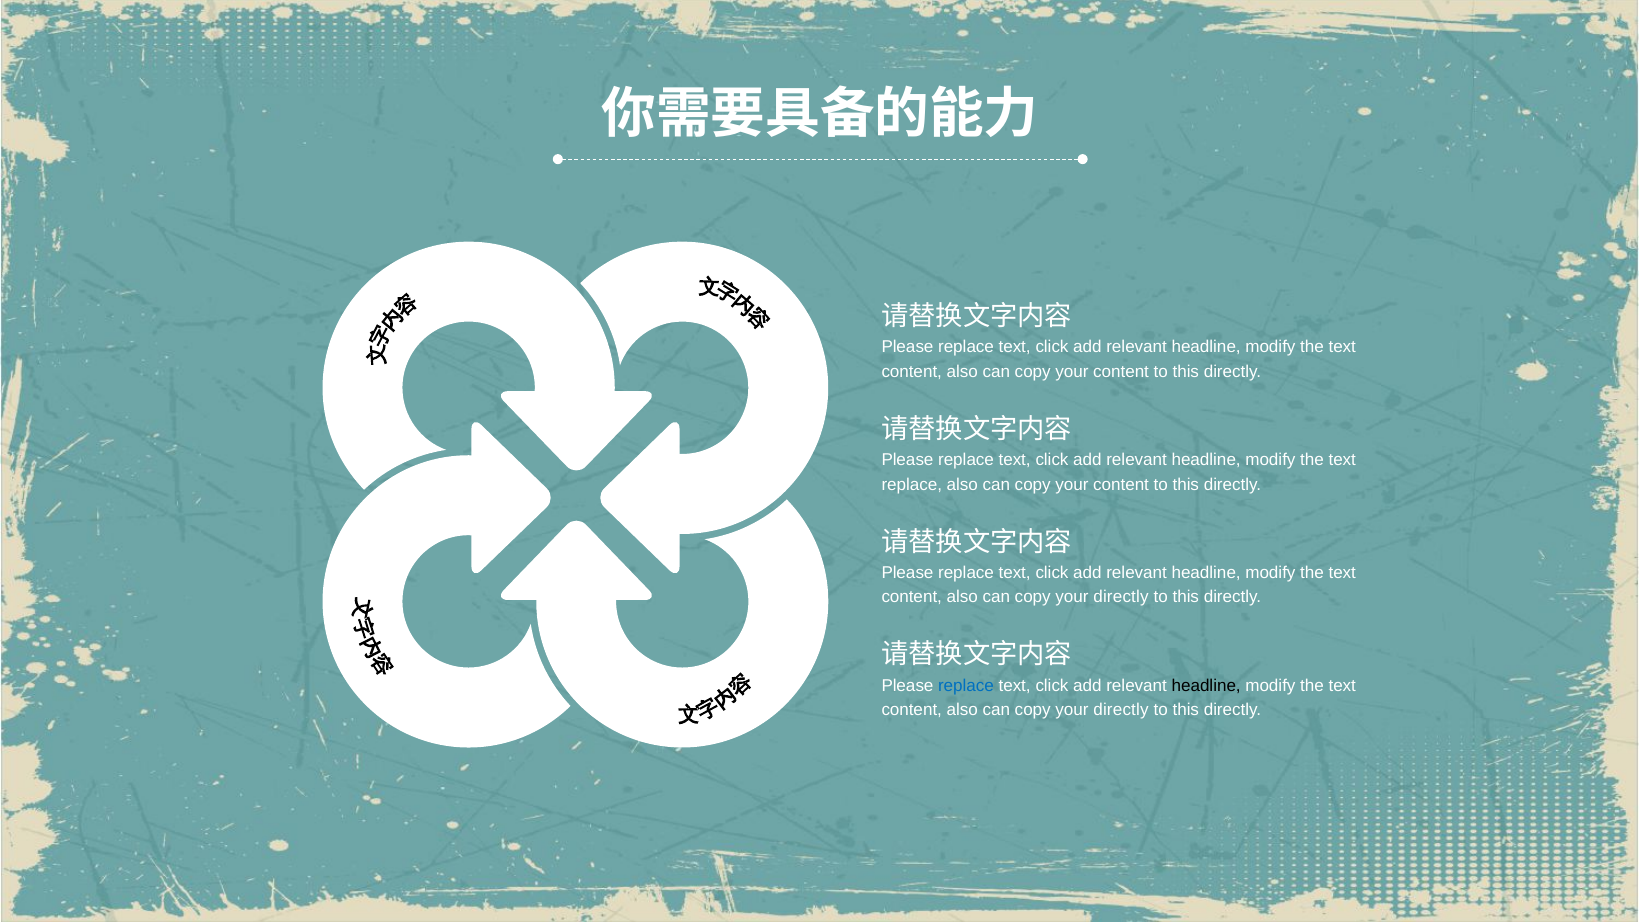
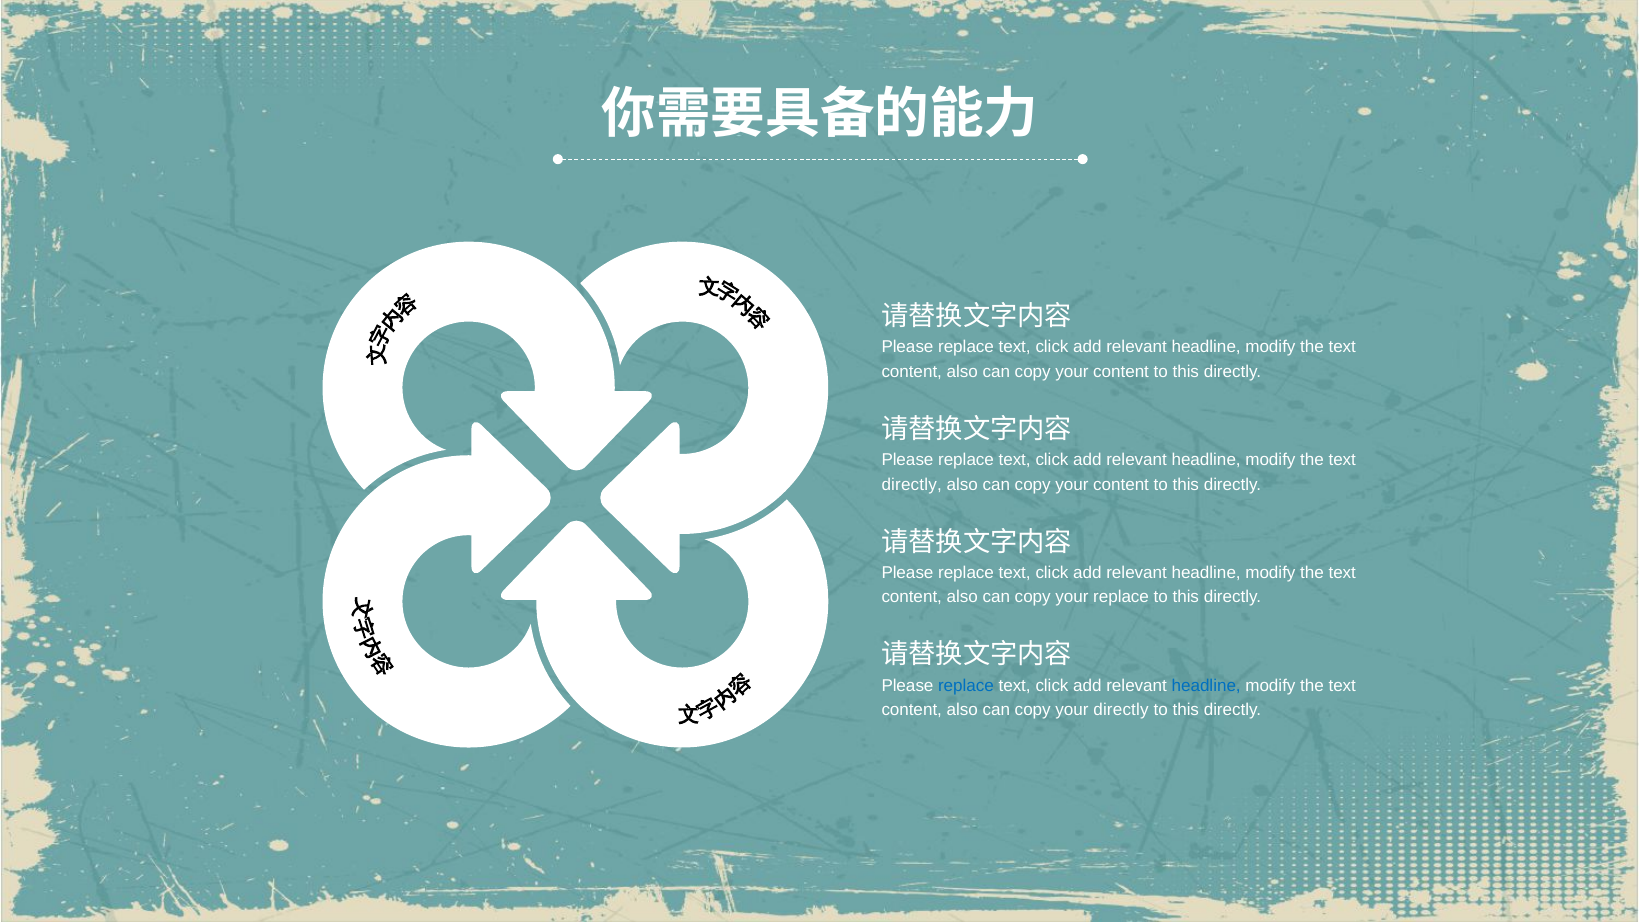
replace: replace -> directly (912, 485)
directly: directly -> replace (1121, 597)
headline colour: black -> blue (1206, 685)
